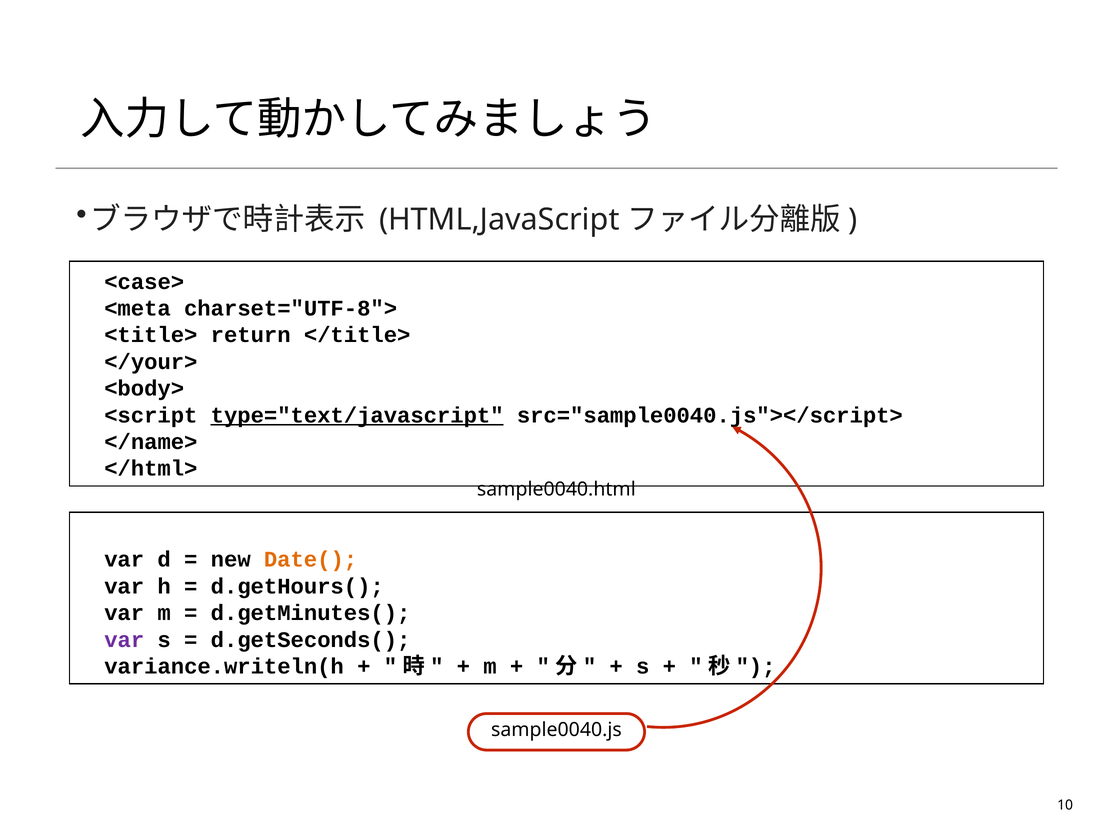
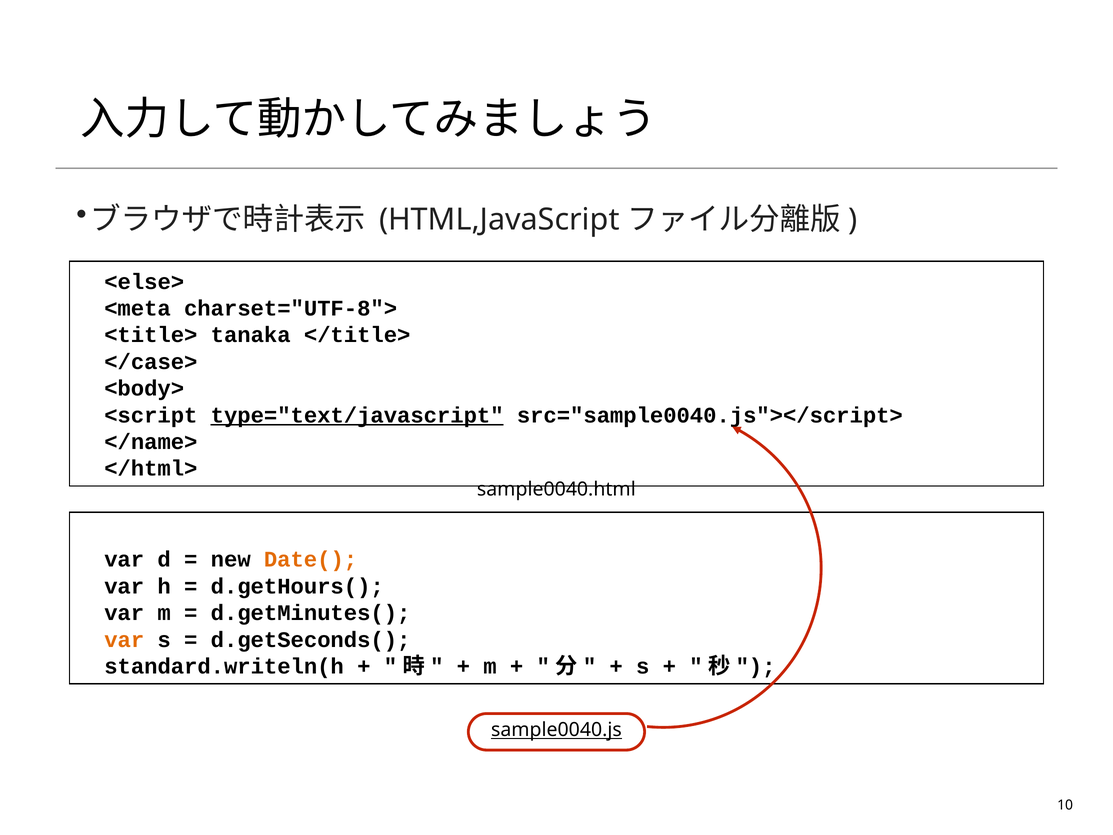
<case>: <case> -> <else> (144, 282)
return: return -> tanaka (251, 335)
</your>: </your> -> </case> (151, 362)
var colour: purple -> orange (124, 640)
variance.writeln(h: variance.writeln(h -> standard.writeln(h (224, 666)
sample0040.js underline: none -> present (556, 730)
